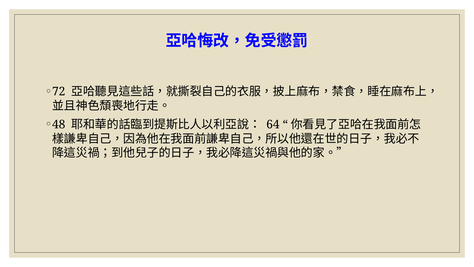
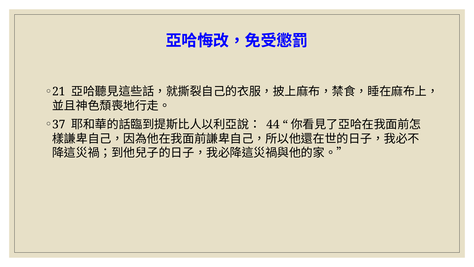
72: 72 -> 21 (59, 91)
48: 48 -> 37 (59, 124)
64: 64 -> 44 (273, 124)
